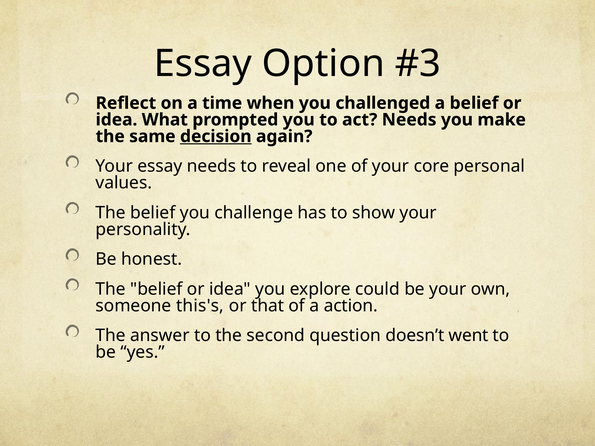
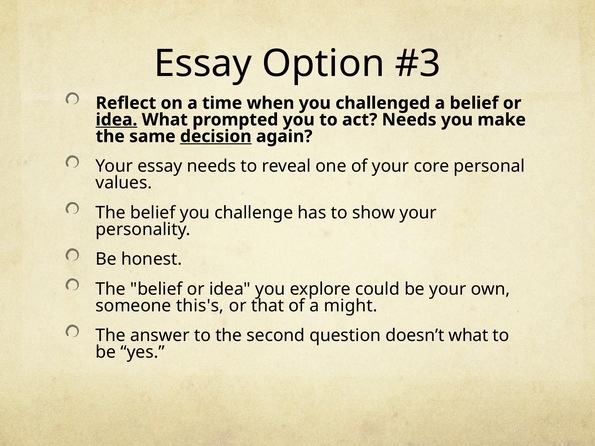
idea underline: none -> present (117, 120)
action: action -> might (351, 306)
doesn’t went: went -> what (469, 336)
